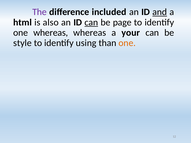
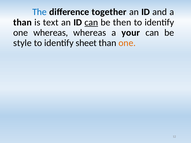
The colour: purple -> blue (40, 12)
included: included -> together (109, 12)
and underline: present -> none (160, 12)
html: html -> than (22, 22)
also: also -> text (51, 22)
page: page -> then (122, 22)
using: using -> sheet (86, 43)
